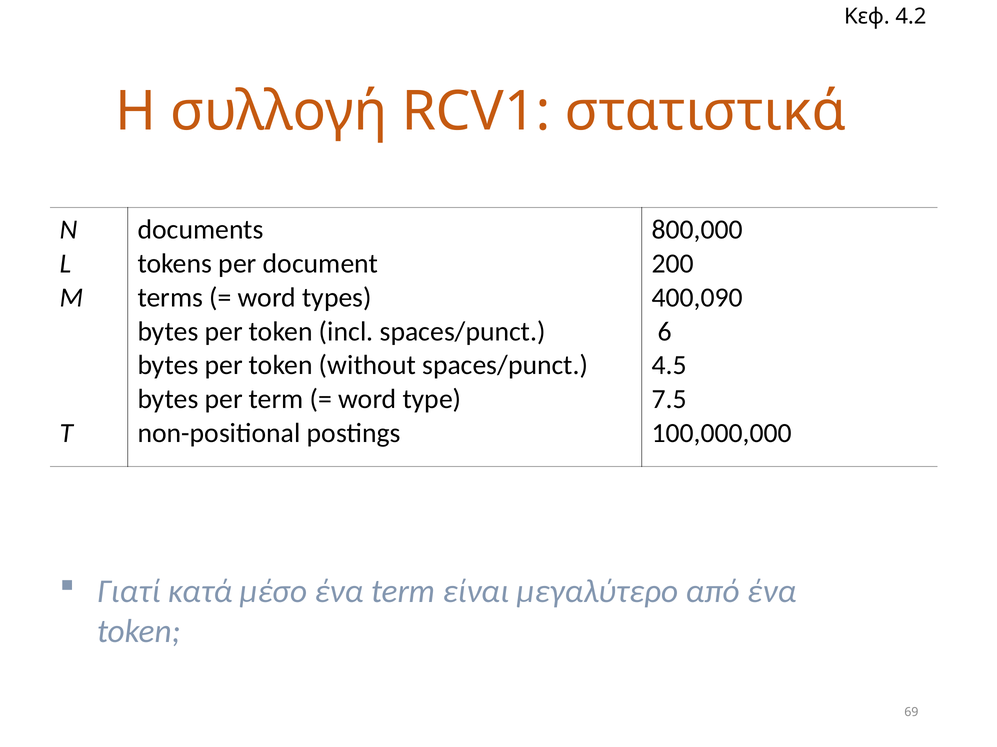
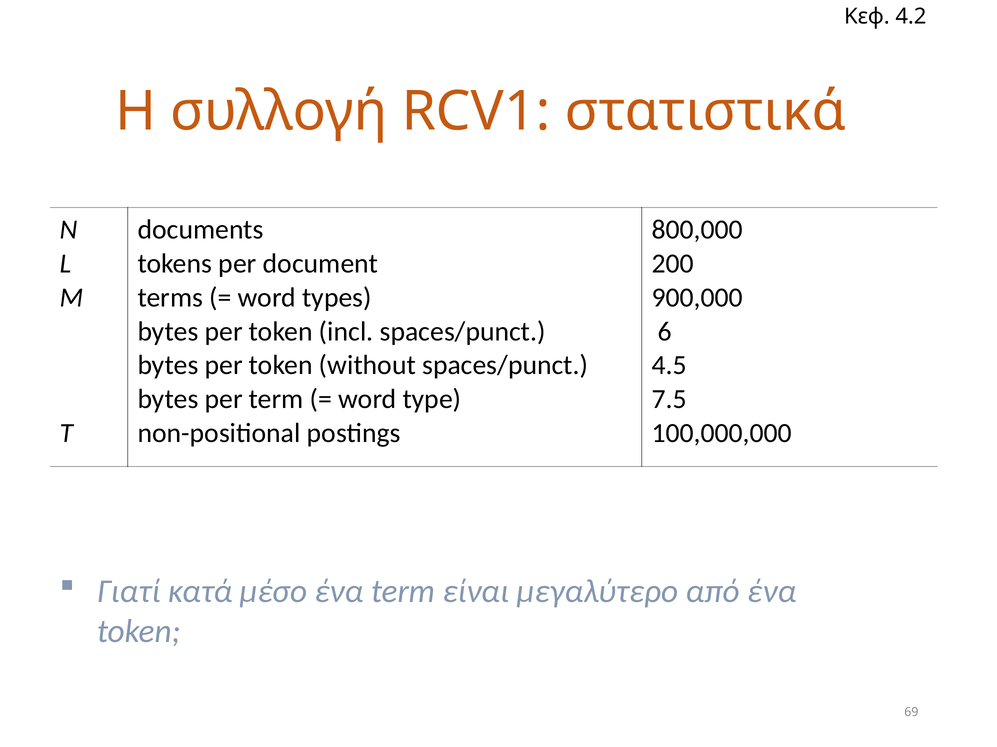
400,090: 400,090 -> 900,000 (697, 298)
